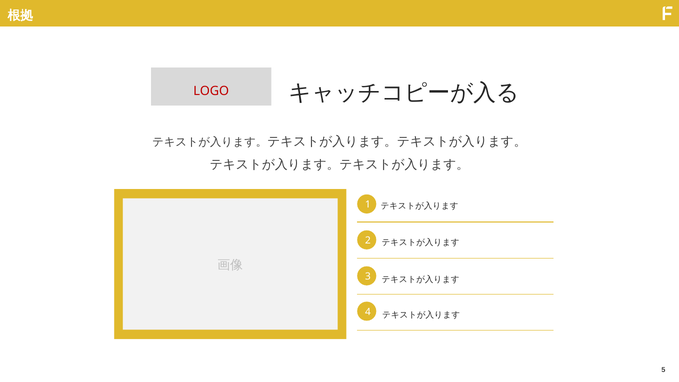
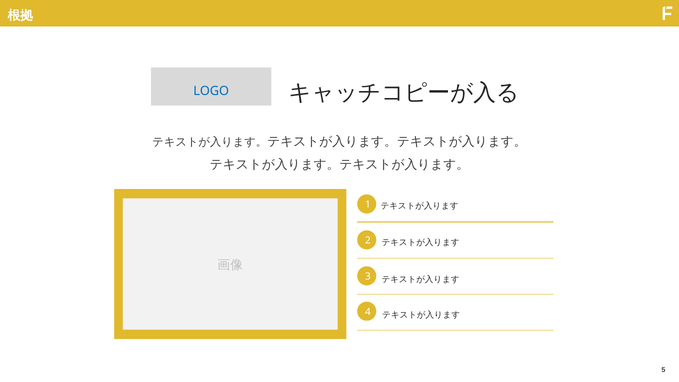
LOGO colour: red -> blue (211, 91)
